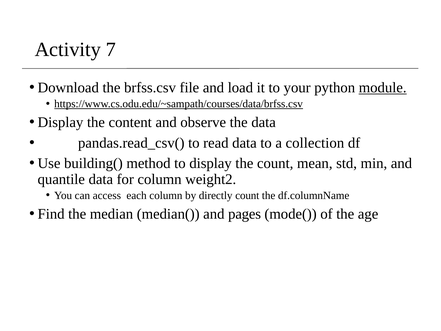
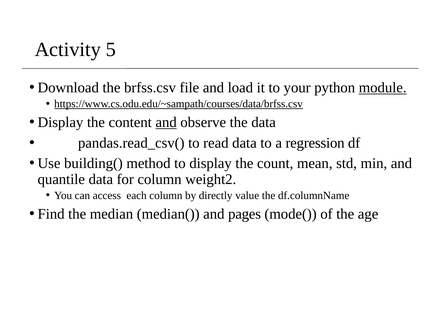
7: 7 -> 5 (111, 49)
and underline: none -> present (166, 122)
collection: collection -> regression (315, 143)
directly count: count -> value (247, 195)
